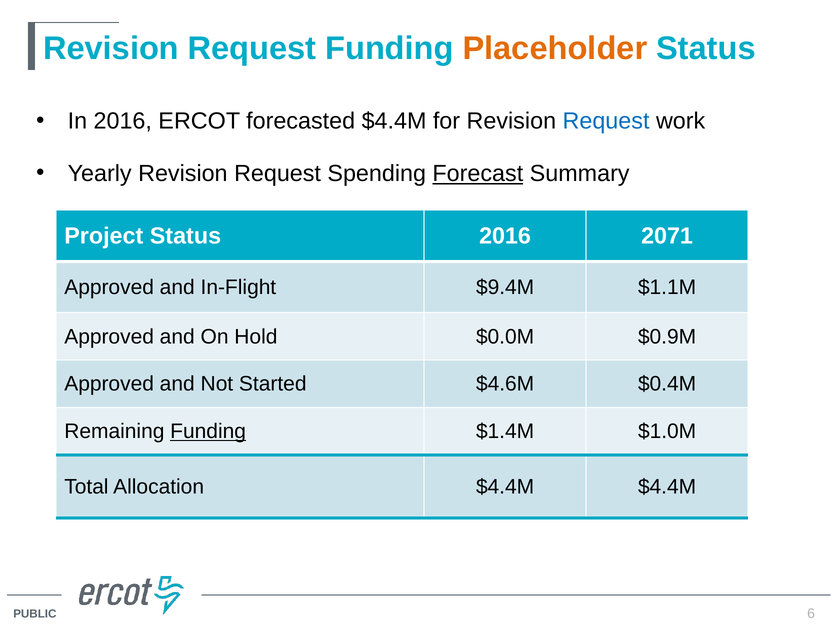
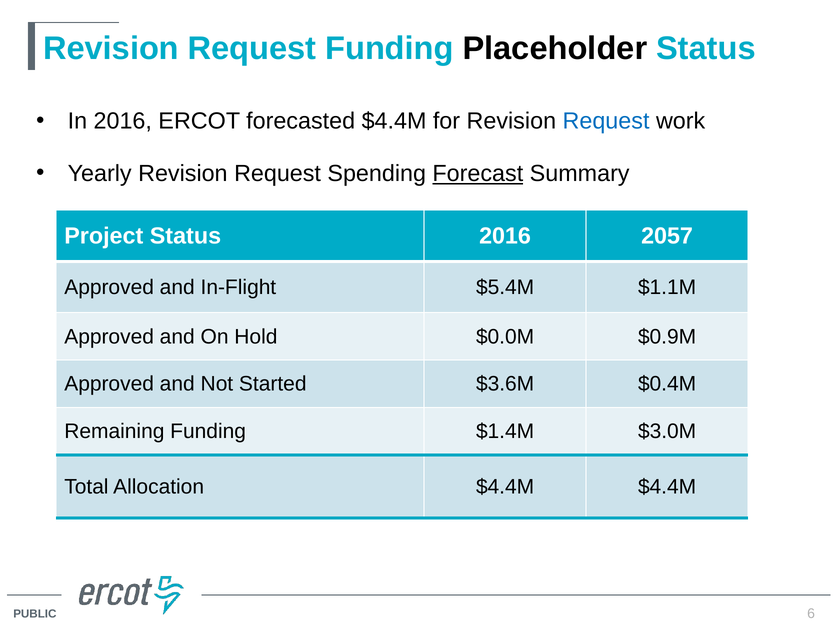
Placeholder colour: orange -> black (555, 48)
2071: 2071 -> 2057 (667, 236)
$9.4M: $9.4M -> $5.4M (505, 287)
$4.6M: $4.6M -> $3.6M (505, 384)
Funding underline: present -> none (208, 431)
$1.0M: $1.0M -> $3.0M (667, 431)
